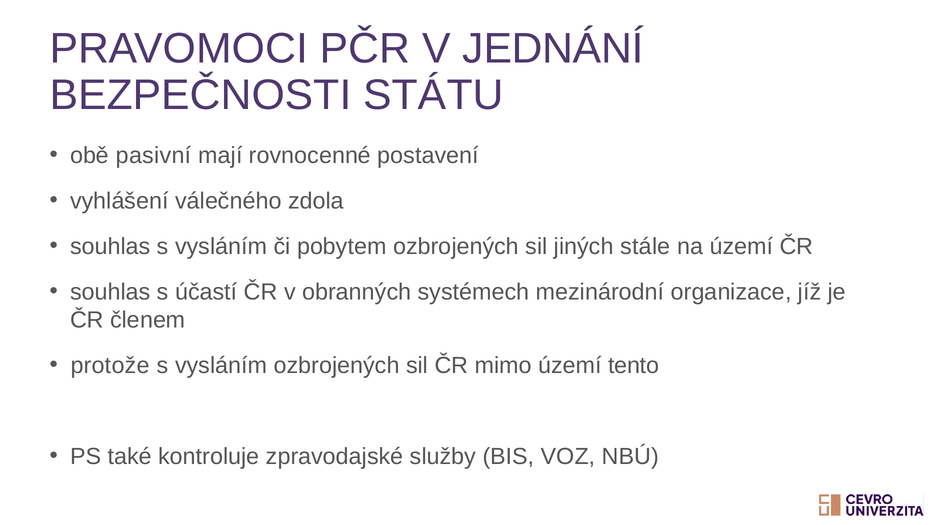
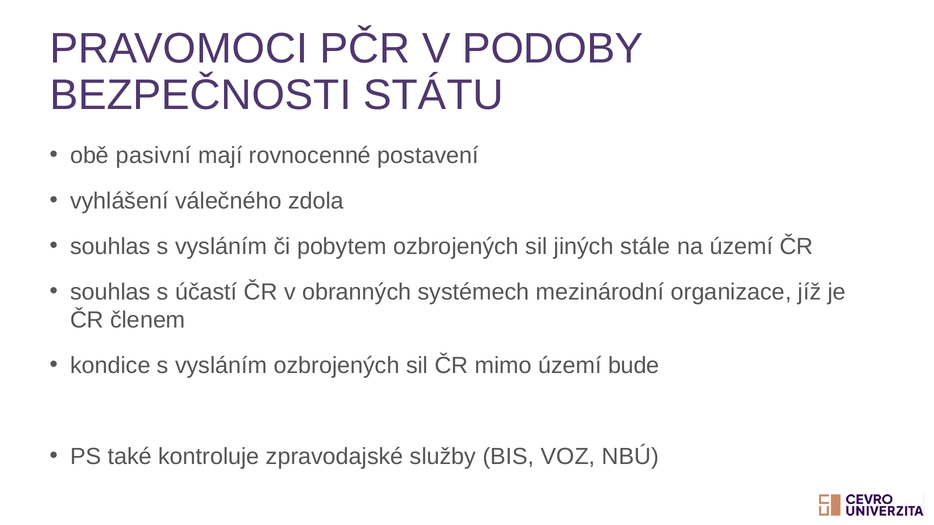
JEDNÁNÍ: JEDNÁNÍ -> PODOBY (553, 49)
protože: protože -> kondice (110, 366)
tento: tento -> bude (634, 366)
